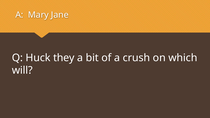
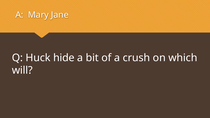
they: they -> hide (64, 58)
